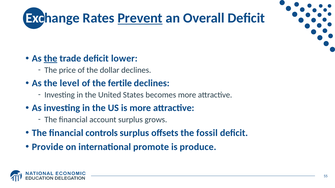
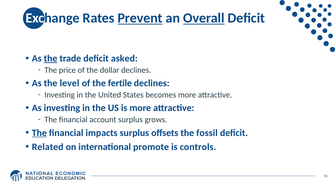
Overall underline: none -> present (204, 18)
lower: lower -> asked (124, 59)
The underline: none -> present (39, 133)
controls: controls -> impacts (102, 133)
Provide: Provide -> Related (48, 147)
produce: produce -> controls (198, 147)
